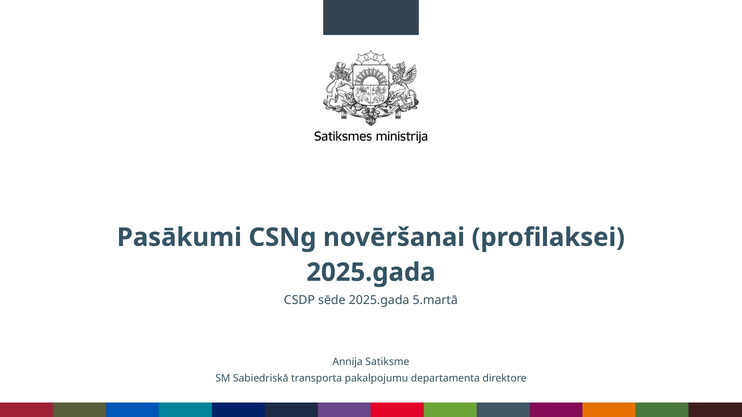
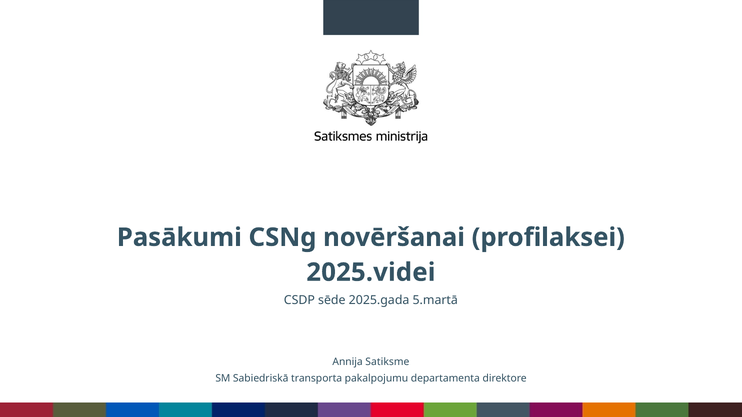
2025.gada: 2025.gada -> 2025.videi (371, 273)
